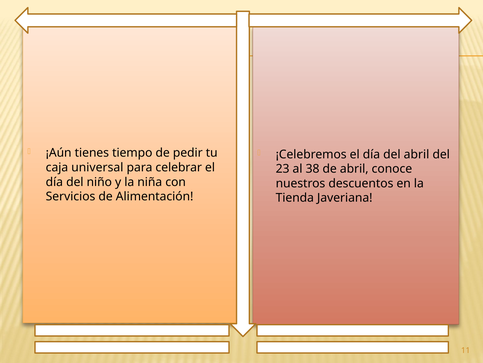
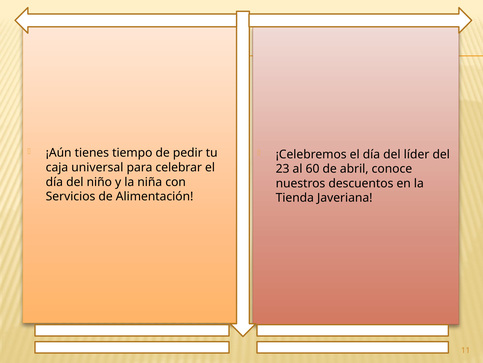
del abril: abril -> líder (417, 154)
38: 38 -> 60 (313, 169)
